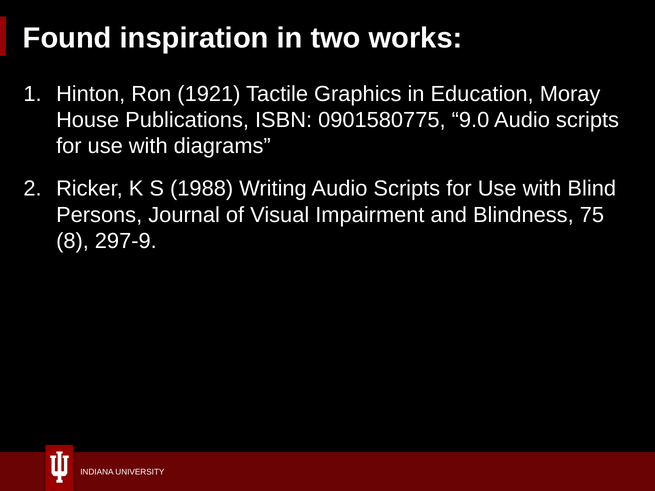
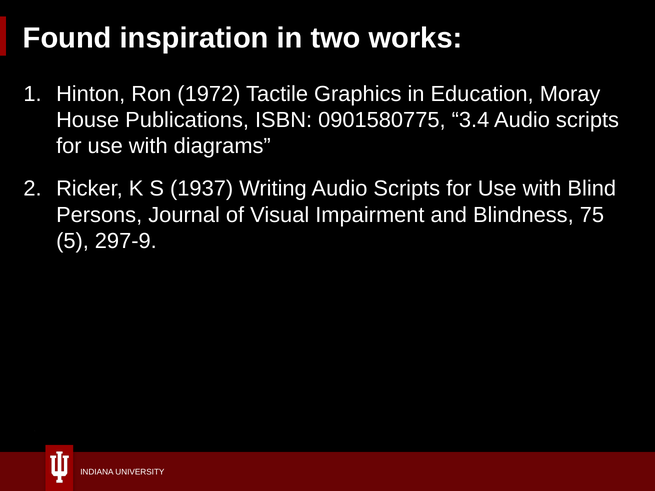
1921: 1921 -> 1972 (209, 94)
9.0: 9.0 -> 3.4 (470, 120)
1988: 1988 -> 1937 (202, 189)
8: 8 -> 5 (72, 241)
